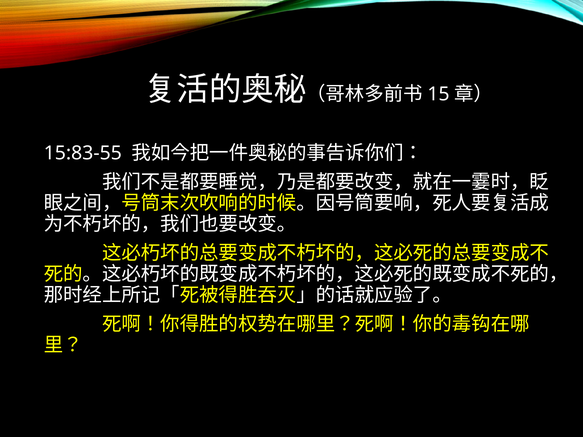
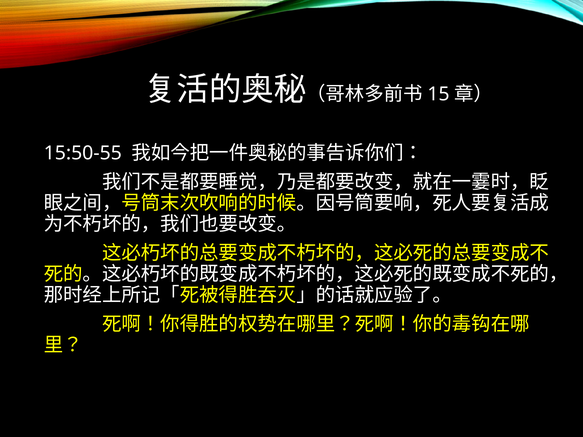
15:83-55: 15:83-55 -> 15:50-55 (83, 153)
